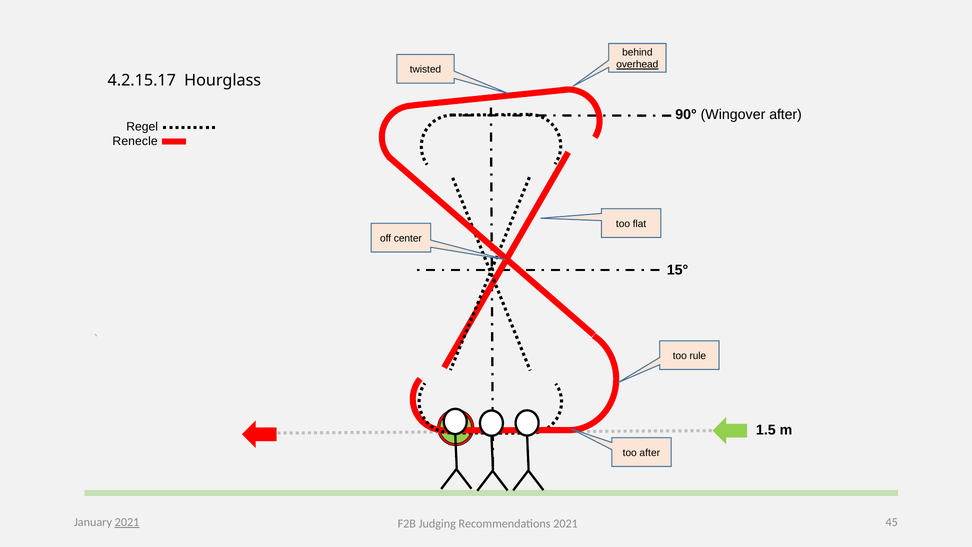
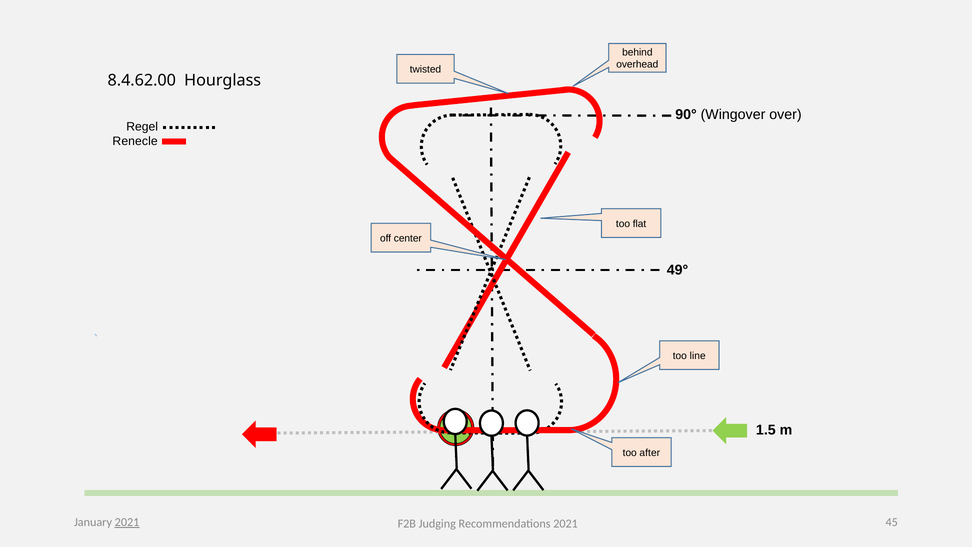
overhead underline: present -> none (637, 65)
4.2.15.17: 4.2.15.17 -> 8.4.62.00 (142, 80)
Wingover after: after -> over (785, 115)
15°: 15° -> 49° (678, 270)
rule: rule -> line (698, 356)
